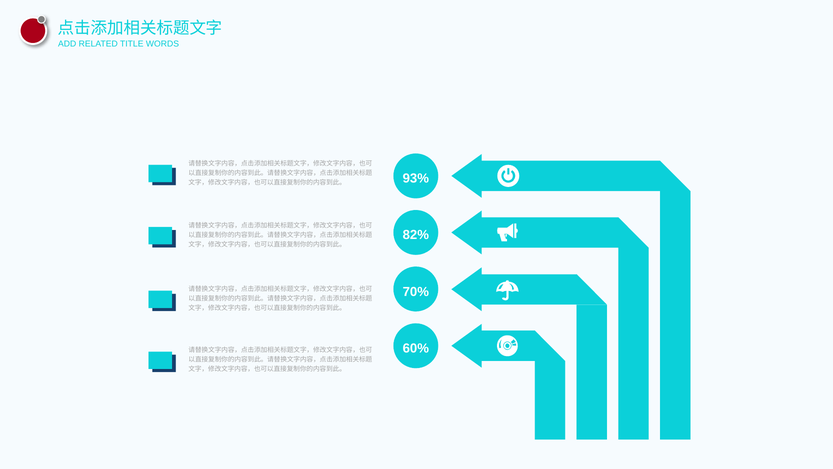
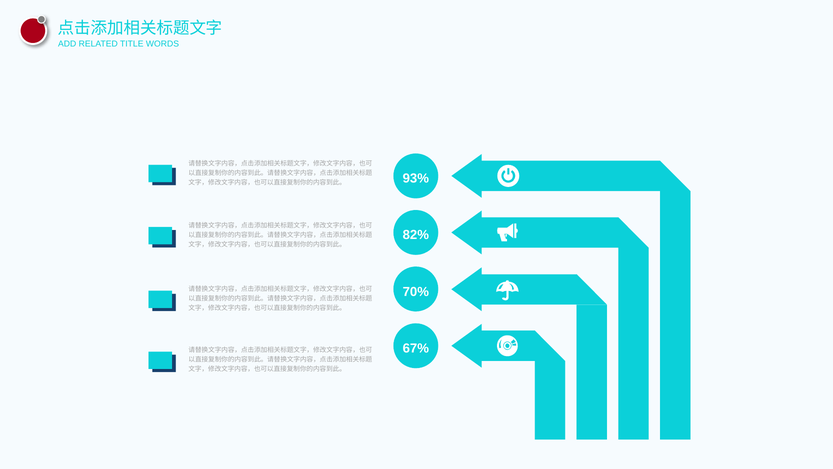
60%: 60% -> 67% (416, 348)
